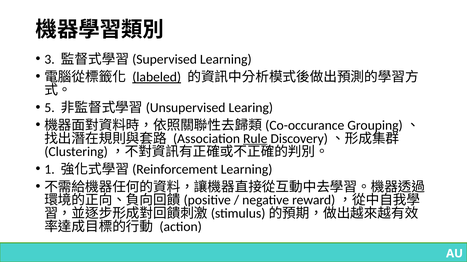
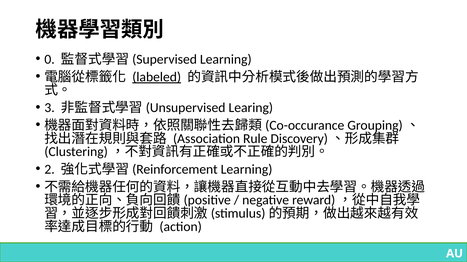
3: 3 -> 0 (50, 60)
5: 5 -> 3 (50, 108)
Rule underline: present -> none (255, 139)
1: 1 -> 2 (50, 170)
